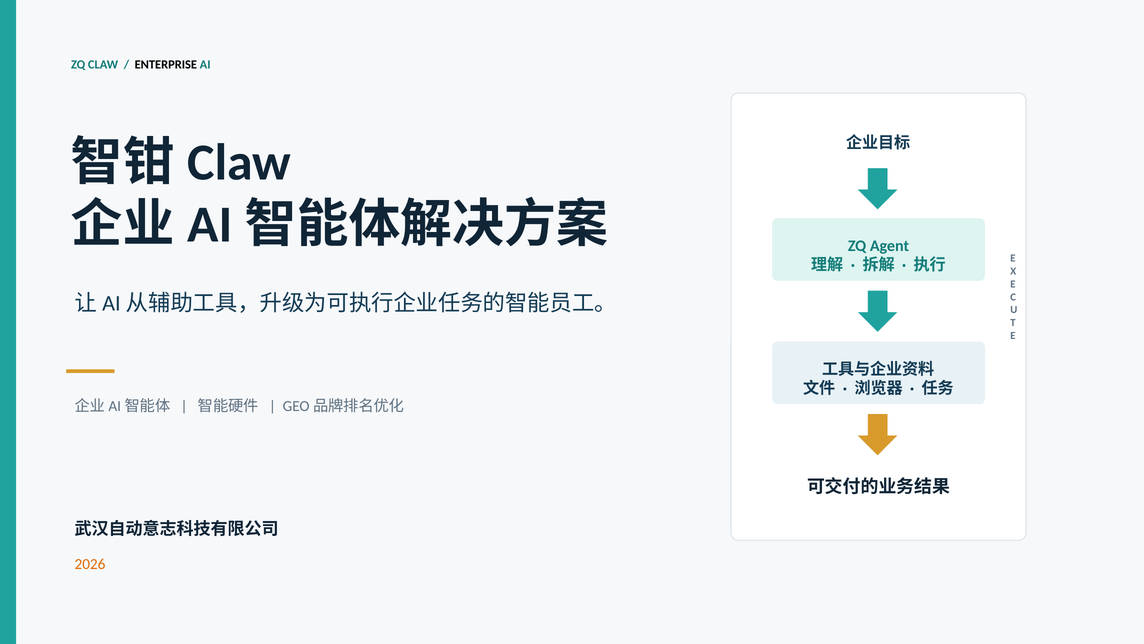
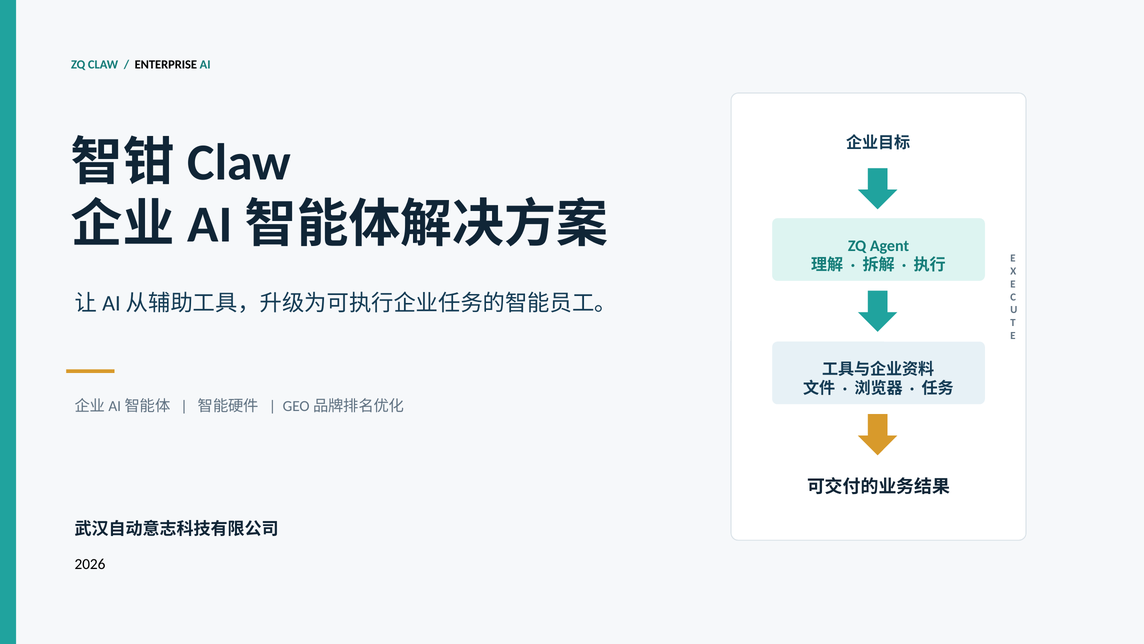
2026 colour: orange -> black (90, 564)
